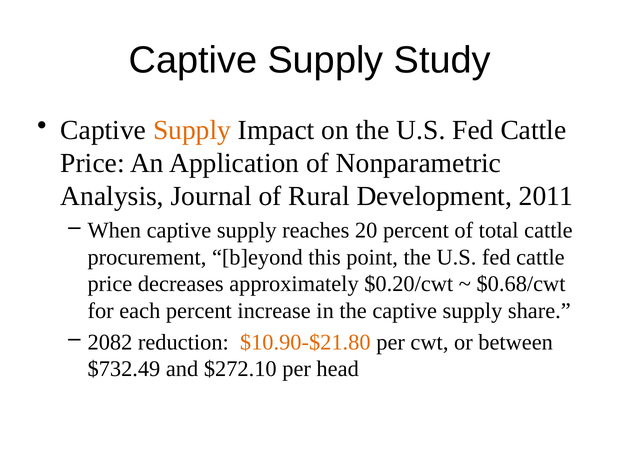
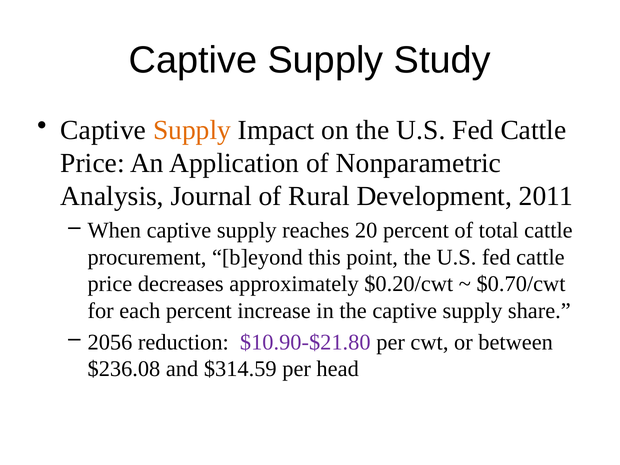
$0.68/cwt: $0.68/cwt -> $0.70/cwt (521, 284)
2082: 2082 -> 2056 (110, 342)
$10.90-$21.80 colour: orange -> purple (305, 342)
$732.49: $732.49 -> $236.08 (124, 369)
$272.10: $272.10 -> $314.59 (240, 369)
